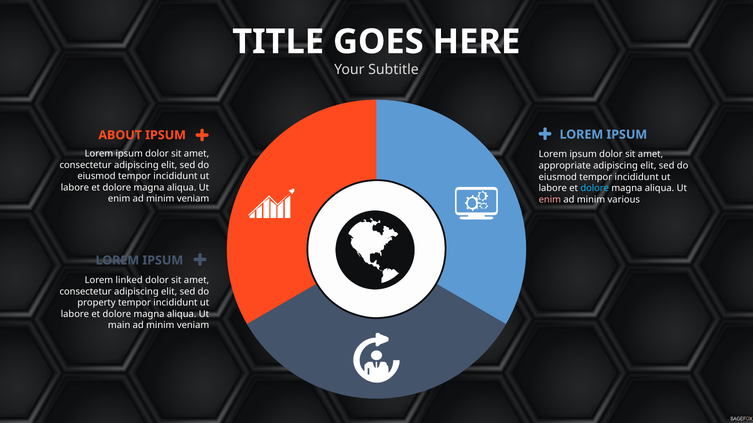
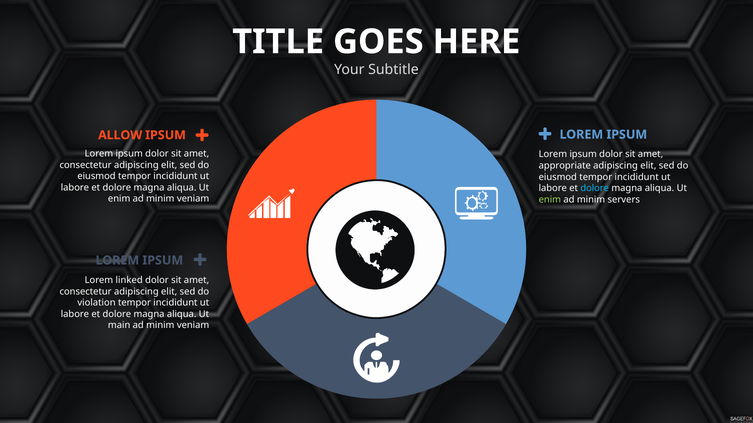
ABOUT: ABOUT -> ALLOW (120, 135)
enim colour: pink -> light green (550, 200)
various: various -> servers (624, 200)
property: property -> violation (96, 303)
